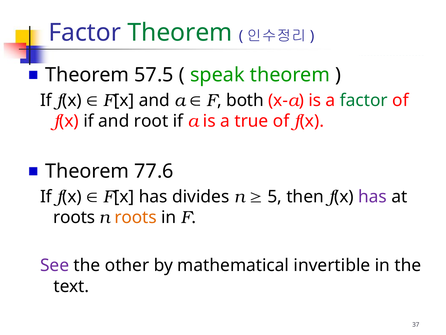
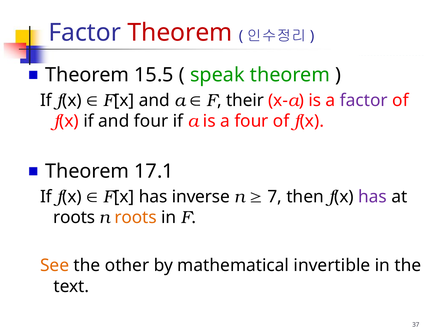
Theorem colour: green -> red (180, 32)
57.5: 57.5 -> 15.5 (154, 75)
both: both -> their (245, 100)
factor colour: green -> purple (364, 100)
and root: root -> four (151, 121)
a true: true -> four (251, 121)
77.6: 77.6 -> 17.1 (154, 171)
divides: divides -> inverse (201, 196)
5: 5 -> 7 (275, 196)
See colour: purple -> orange (55, 265)
